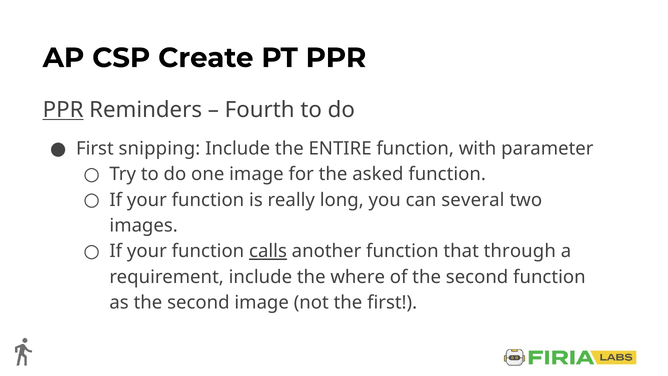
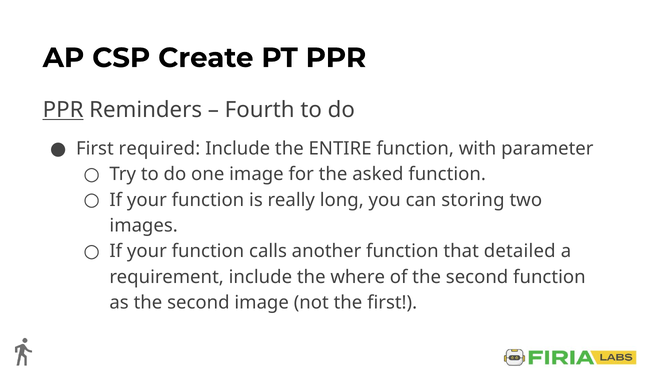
snipping: snipping -> required (159, 149)
several: several -> storing (473, 200)
calls underline: present -> none (268, 251)
through: through -> detailed (520, 251)
